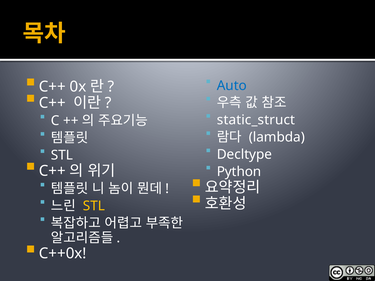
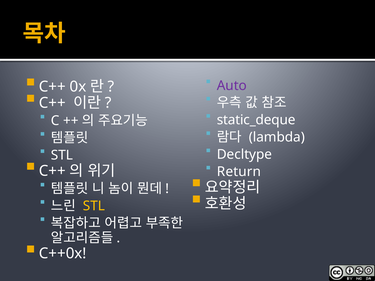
Auto colour: blue -> purple (232, 86)
static_struct: static_struct -> static_deque (256, 120)
Python: Python -> Return (239, 172)
